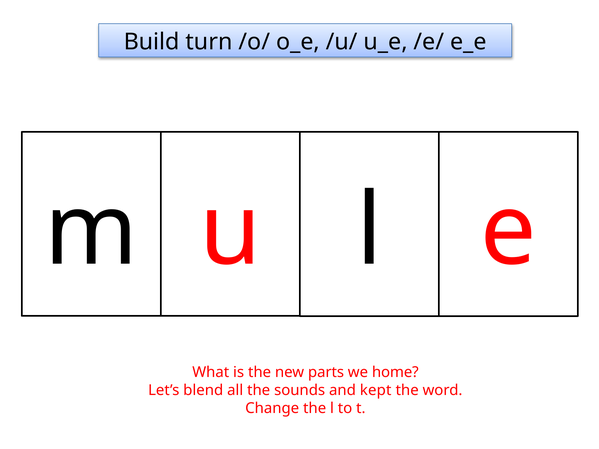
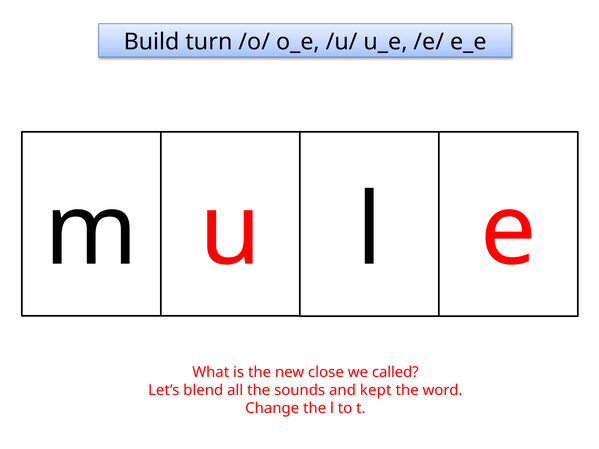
parts: parts -> close (326, 373)
home: home -> called (395, 373)
